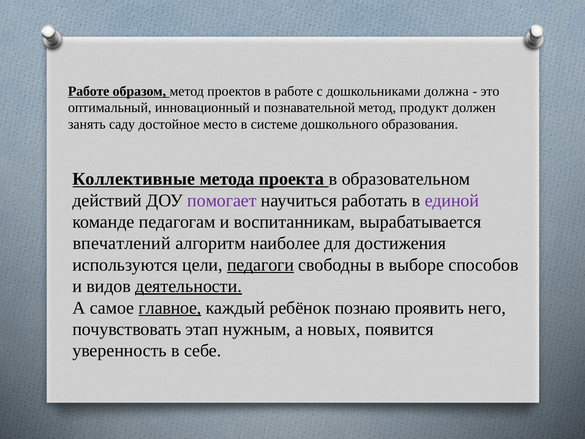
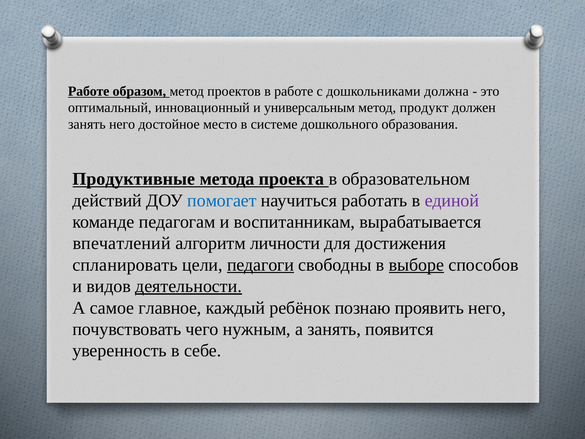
познавательной: познавательной -> универсальным (309, 108)
занять саду: саду -> него (122, 124)
Коллективные: Коллективные -> Продуктивные (134, 179)
помогает colour: purple -> blue (222, 200)
наиболее: наиболее -> личности (285, 243)
используются: используются -> спланировать (125, 265)
выборе underline: none -> present (416, 265)
главное underline: present -> none (170, 308)
этап: этап -> чего (202, 329)
а новых: новых -> занять (334, 329)
